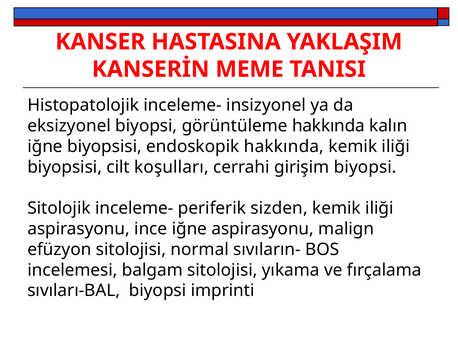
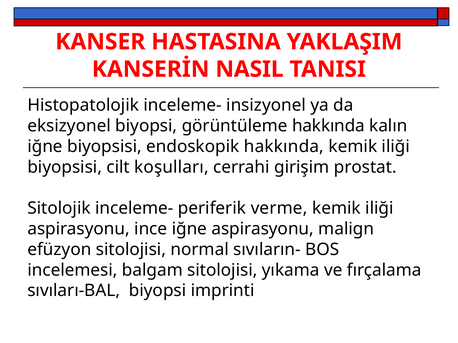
MEME: MEME -> NASIL (249, 69)
girişim biyopsi: biyopsi -> prostat (365, 167)
sizden: sizden -> verme (279, 209)
